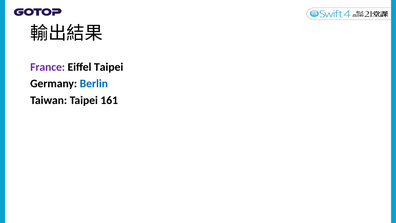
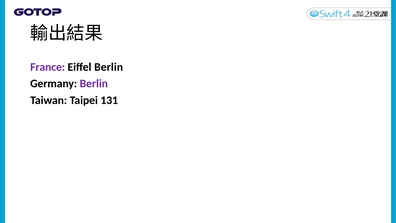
Eiffel Taipei: Taipei -> Berlin (109, 67)
Berlin colour: blue -> purple (94, 84)
161: 161 -> 131 (109, 100)
